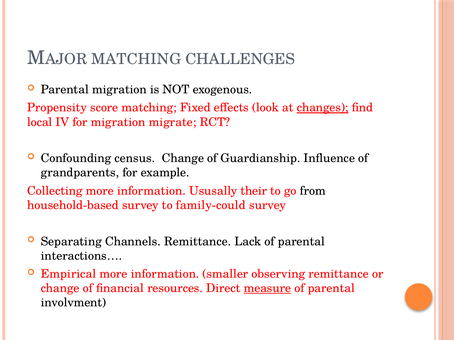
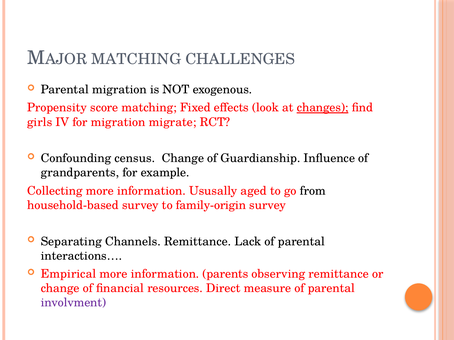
local: local -> girls (40, 122)
their: their -> aged (254, 191)
family-could: family-could -> family-origin (211, 205)
smaller: smaller -> parents (226, 274)
measure underline: present -> none (267, 289)
involvment colour: black -> purple (73, 303)
